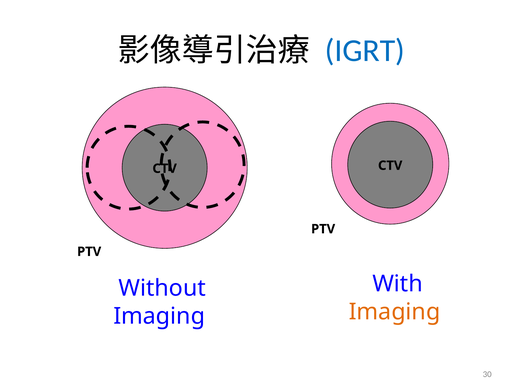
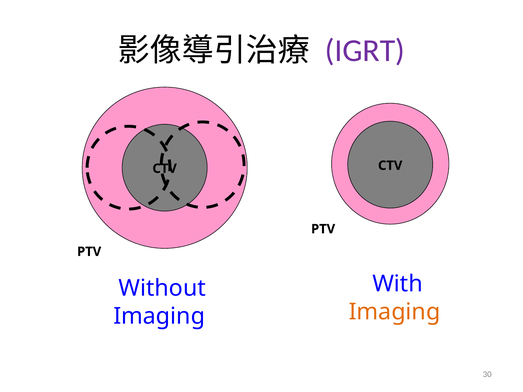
IGRT colour: blue -> purple (365, 51)
